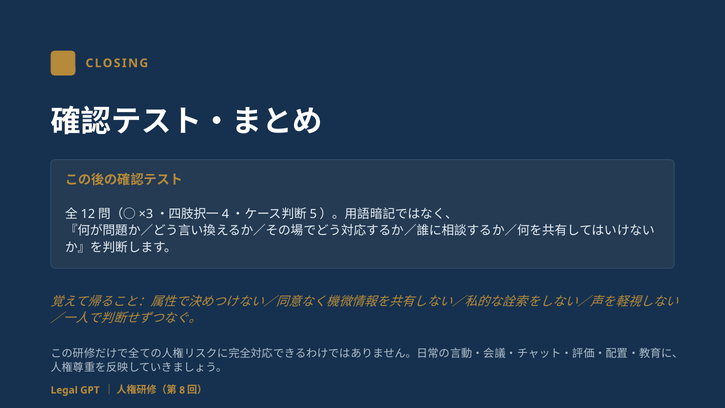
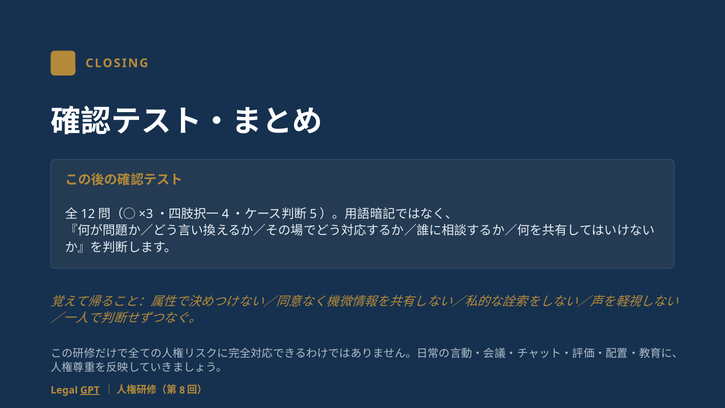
GPT underline: none -> present (90, 390)
